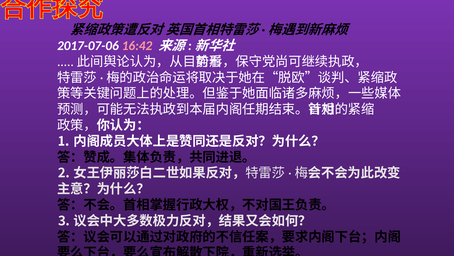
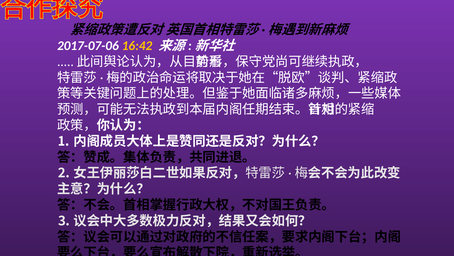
16:42 colour: pink -> yellow (137, 46)
